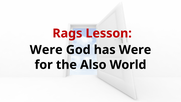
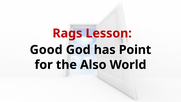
Were: Were -> Good (46, 50)
has Were: Were -> Point (135, 50)
